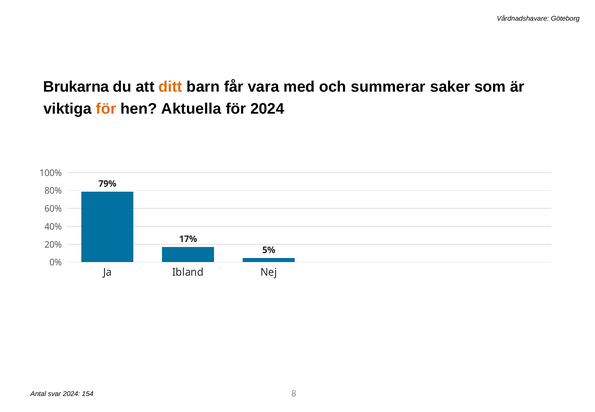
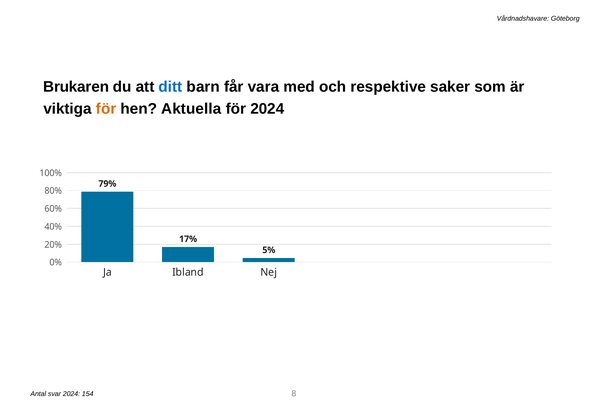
Brukarna: Brukarna -> Brukaren (76, 87)
ditt colour: orange -> blue (171, 87)
summerar: summerar -> respektive (388, 87)
